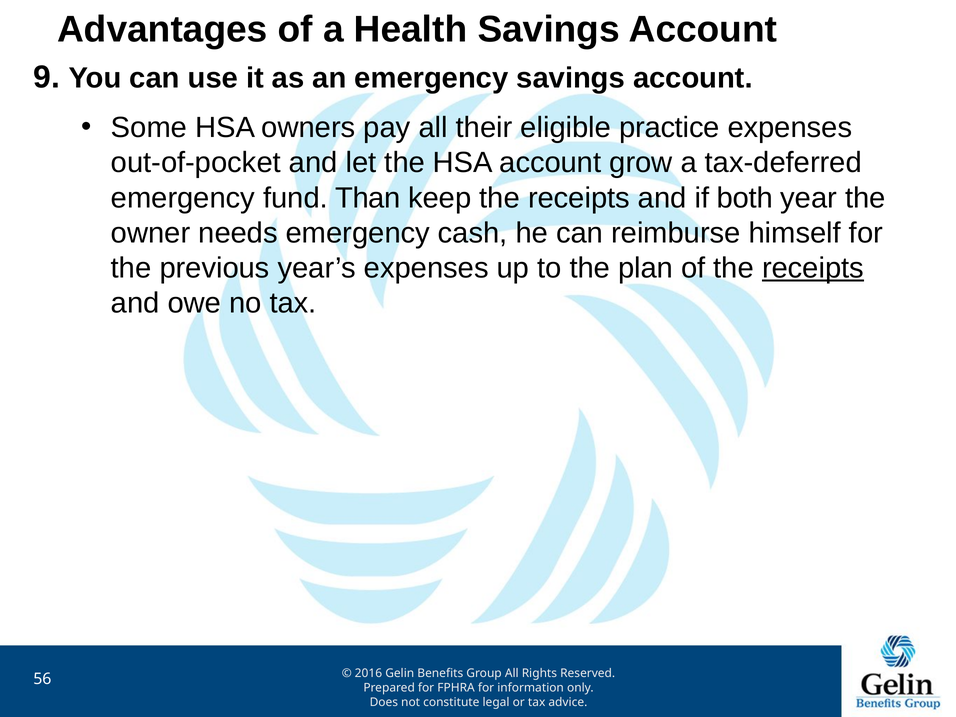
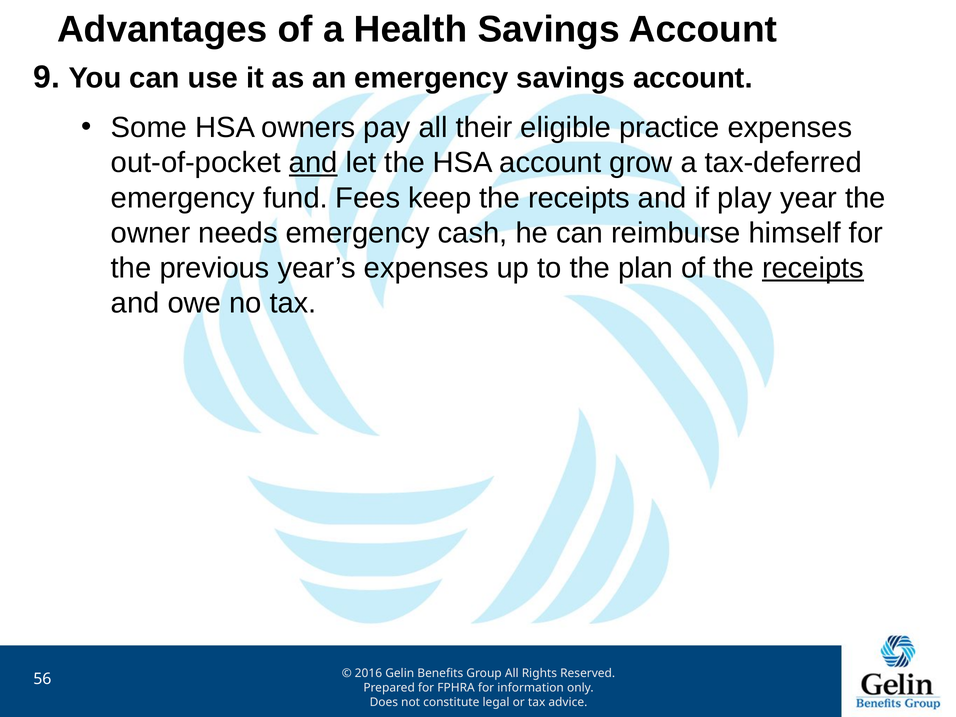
and underline: none -> present (313, 163)
Than: Than -> Fees (368, 198)
both: both -> play (745, 198)
